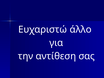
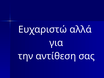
άλλο: άλλο -> αλλά (81, 29)
